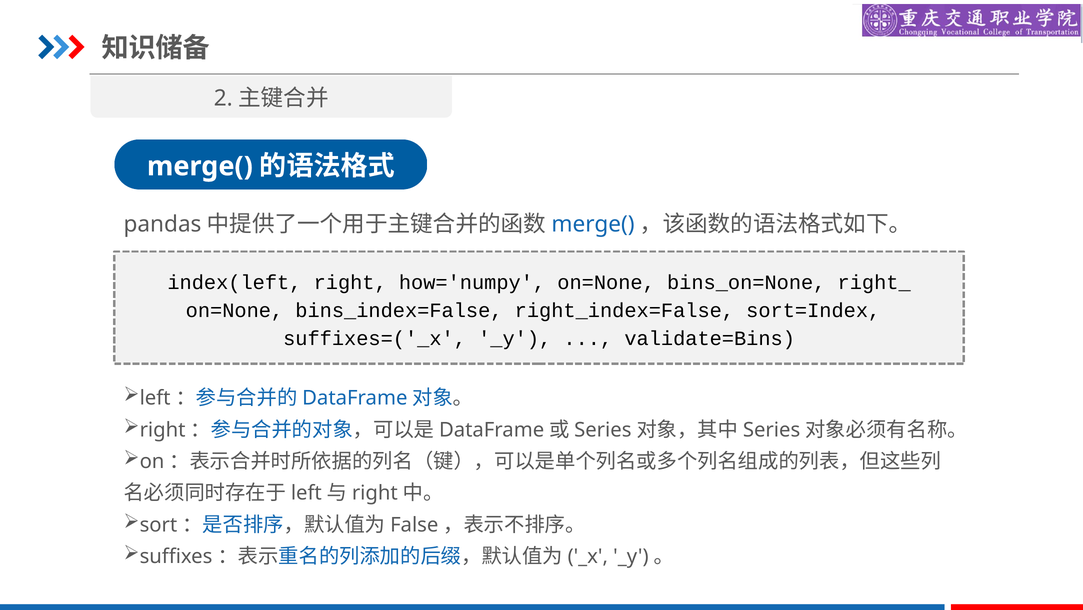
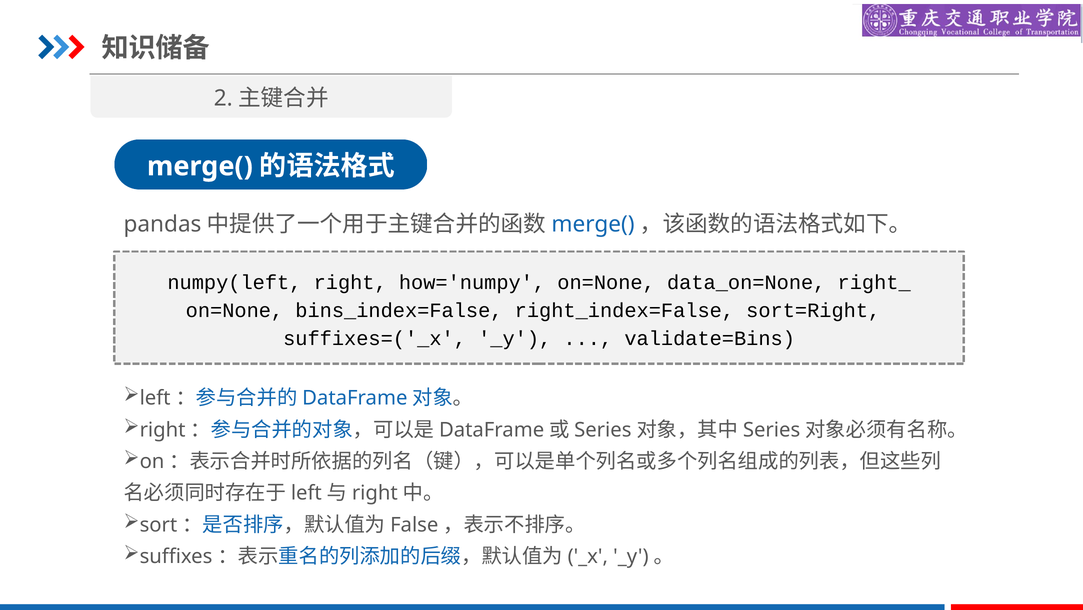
index(left: index(left -> numpy(left (234, 282)
bins_on=None: bins_on=None -> data_on=None (746, 282)
sort=Index: sort=Index -> sort=Right (813, 310)
